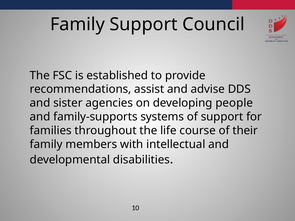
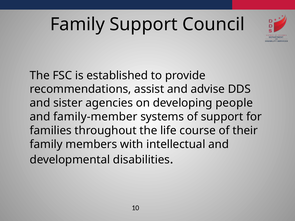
family-supports: family-supports -> family-member (95, 117)
